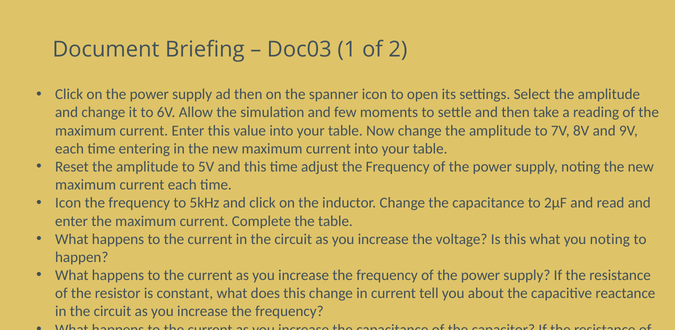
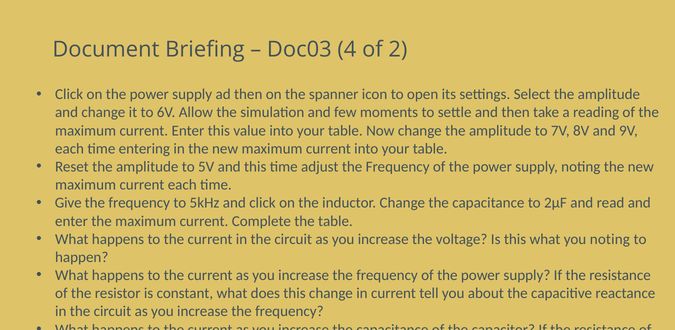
1: 1 -> 4 (347, 49)
Icon: Icon -> Give (68, 203)
